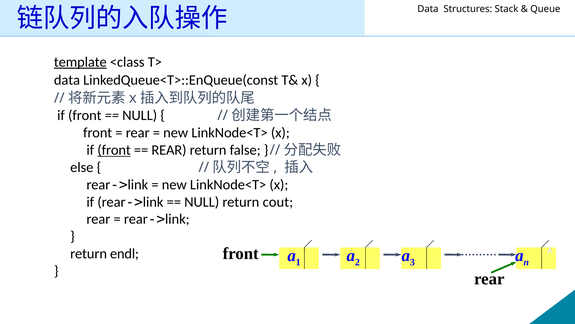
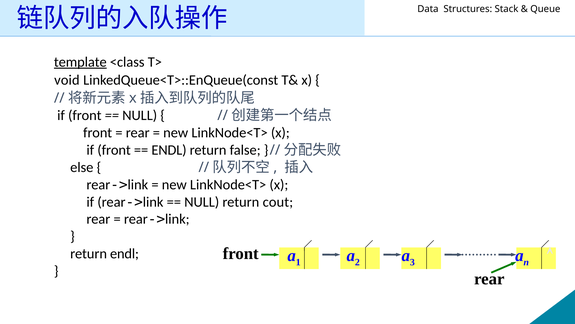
data: data -> void (67, 80)
front underline: present -> none (114, 150)
REAR: REAR -> ENDL (169, 150)
